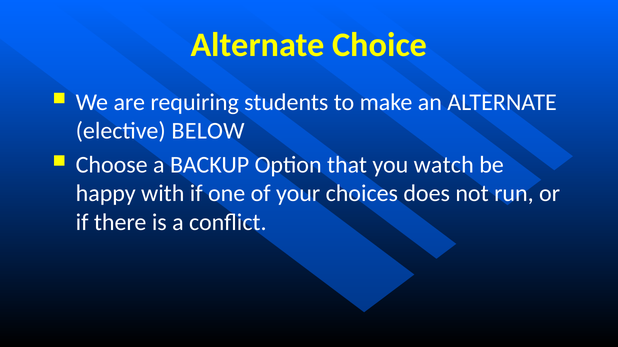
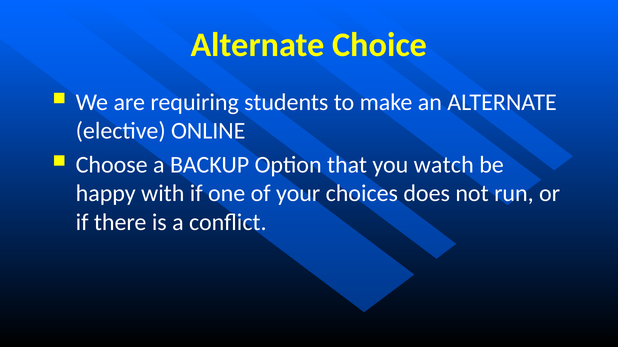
BELOW: BELOW -> ONLINE (208, 131)
